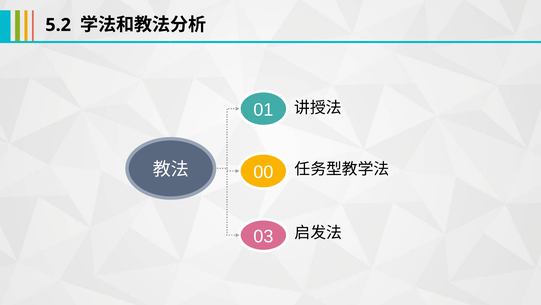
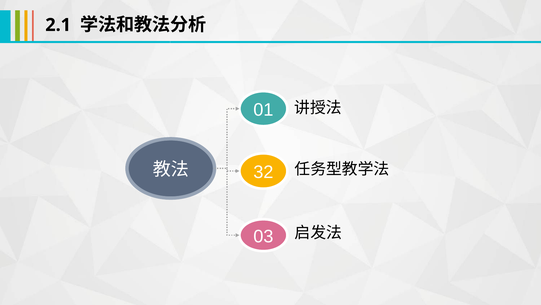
5.2: 5.2 -> 2.1 (58, 25)
00: 00 -> 32 (263, 172)
